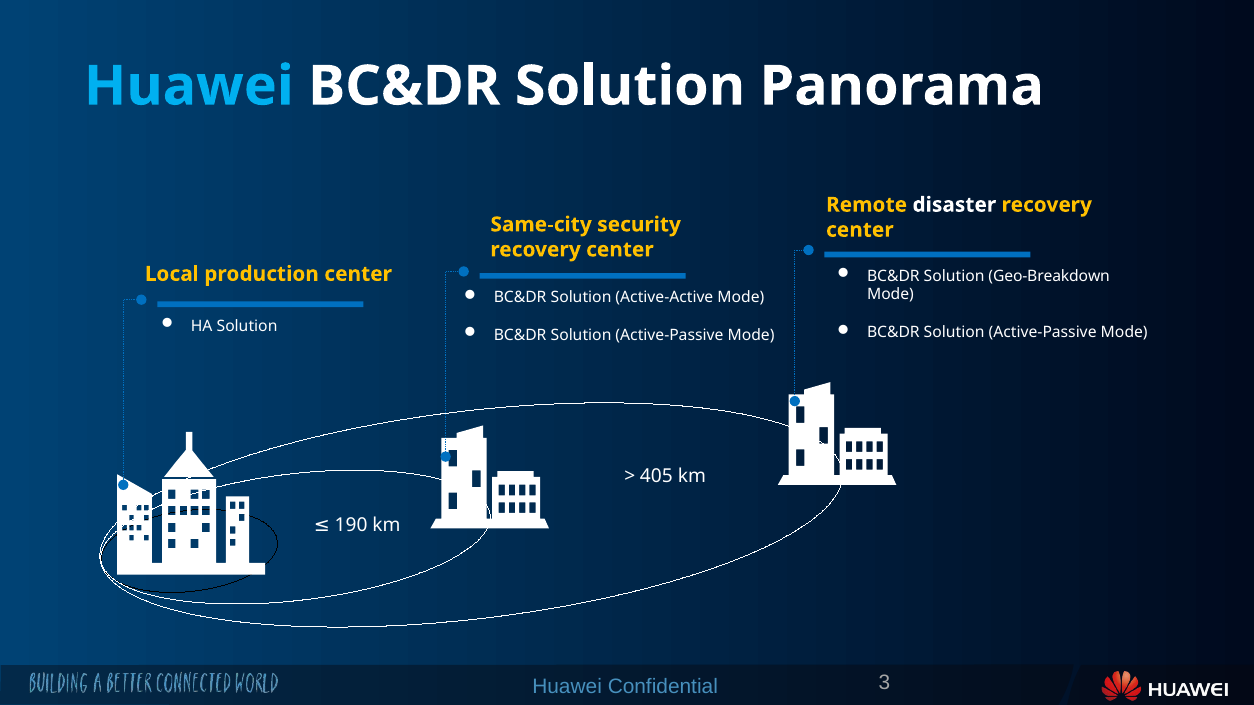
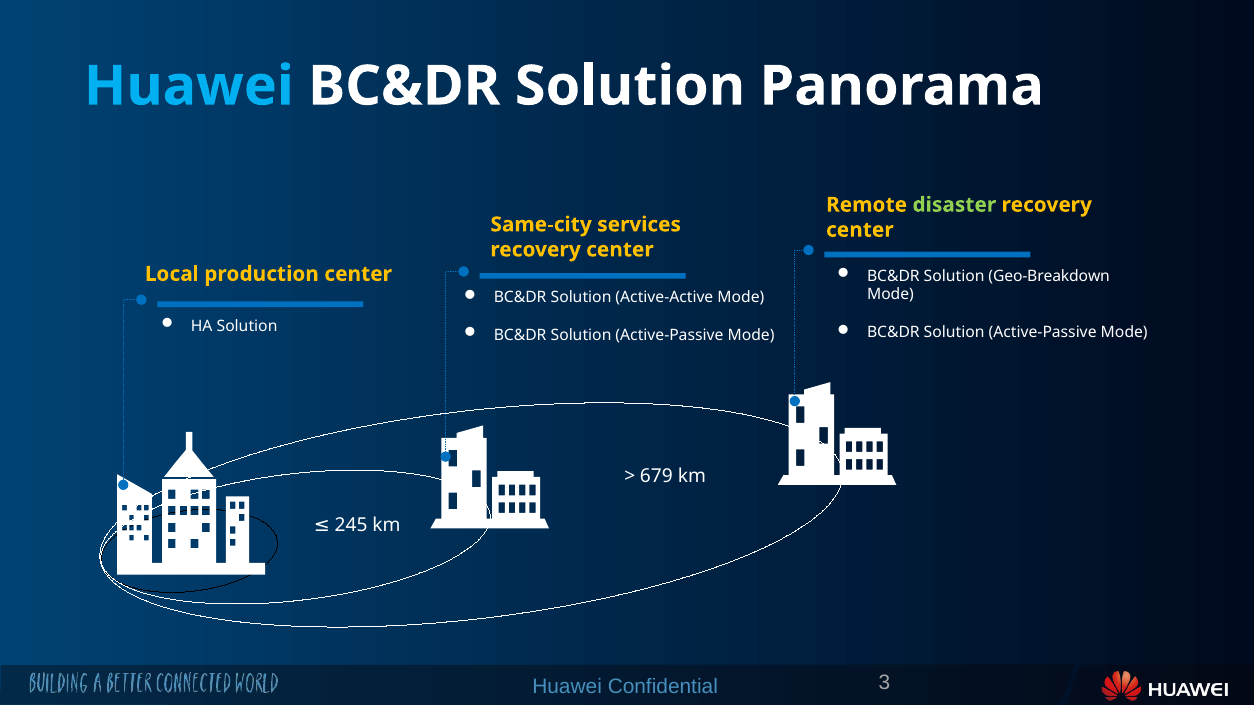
disaster colour: white -> light green (954, 205)
security: security -> services (639, 225)
405: 405 -> 679 (656, 477)
190: 190 -> 245 (351, 525)
